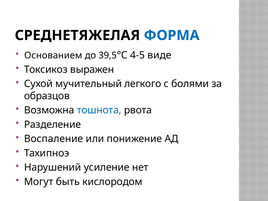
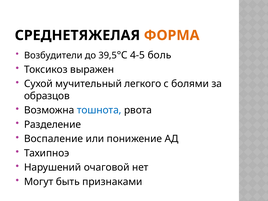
ФОРМА colour: blue -> orange (172, 35)
Основанием: Основанием -> Возбудители (53, 55)
виде: виде -> боль (159, 55)
усиление: усиление -> очаговой (107, 167)
кислородом: кислородом -> признаками (112, 182)
